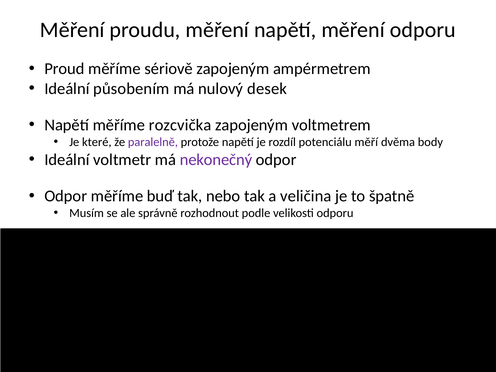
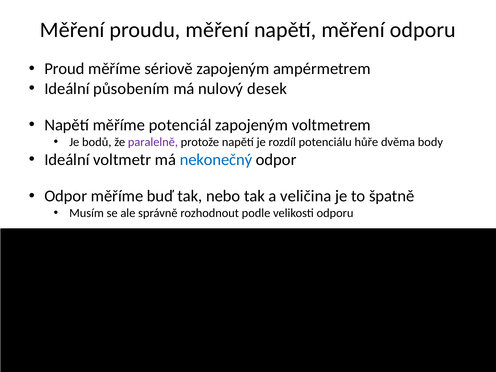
rozcvička: rozcvička -> potenciál (180, 125)
které: které -> bodů (97, 142)
měří: měří -> hůře (366, 142)
nekonečný colour: purple -> blue (216, 160)
